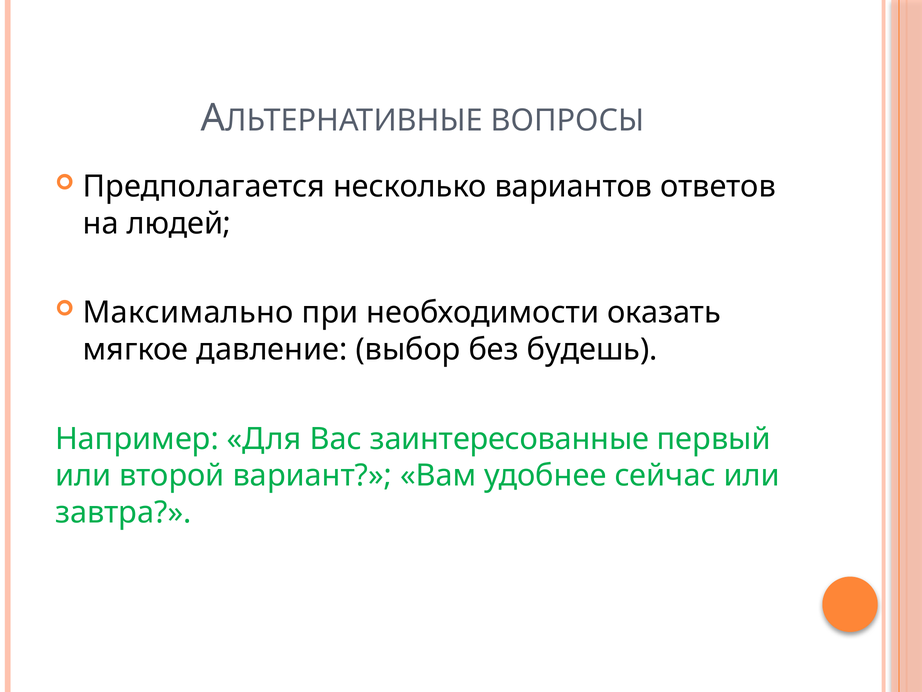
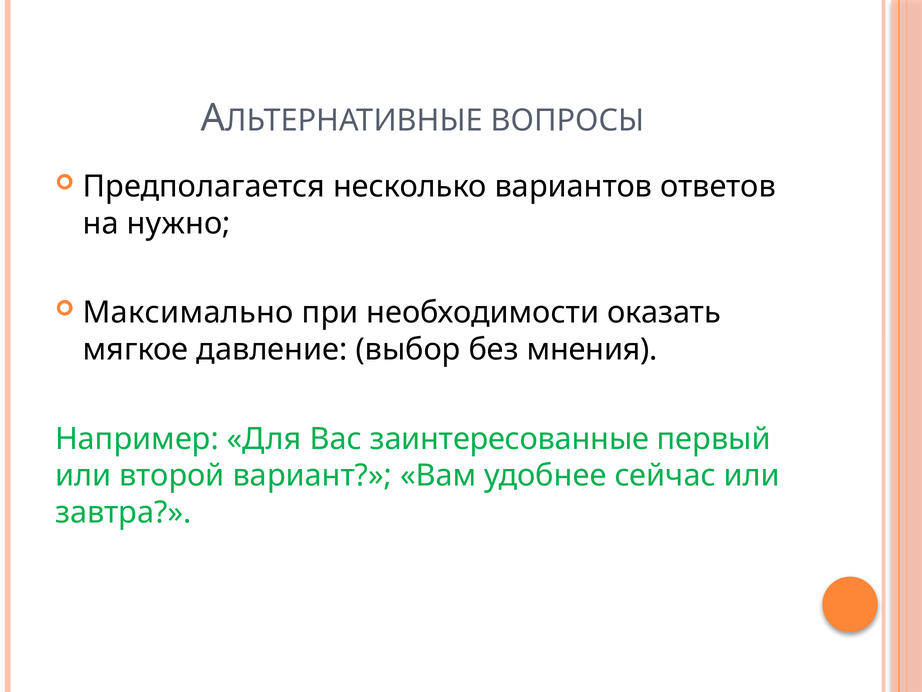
людей: людей -> нужно (179, 223)
будешь: будешь -> мнения (592, 349)
